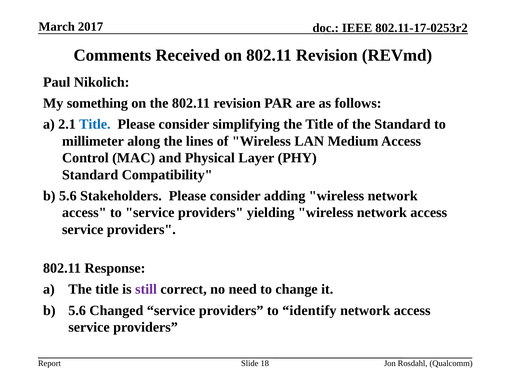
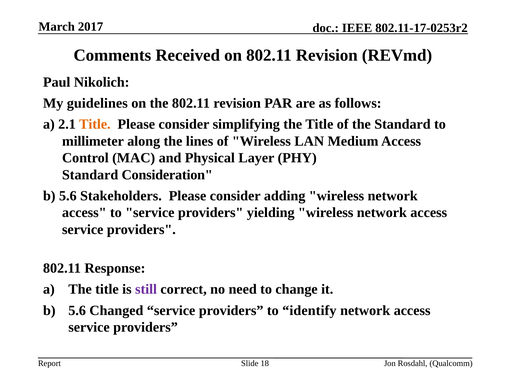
something: something -> guidelines (97, 103)
Title colour: blue -> orange (95, 124)
Compatibility: Compatibility -> Consideration (167, 175)
